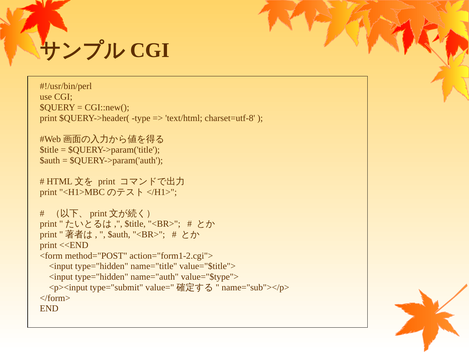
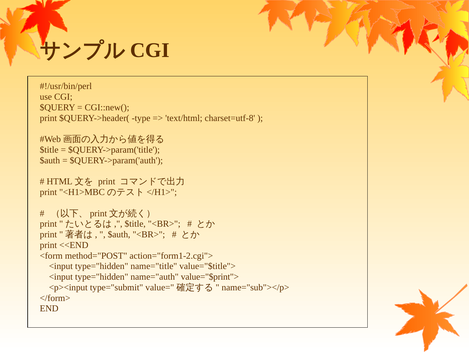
value="$type">: value="$type"> -> value="$print"> (210, 277)
